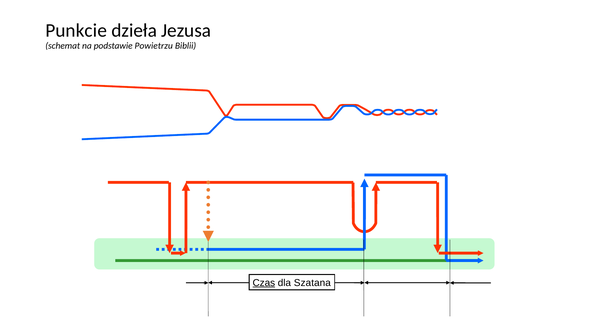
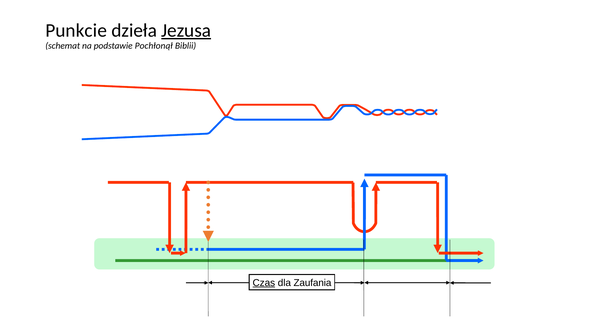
Jezusa underline: none -> present (186, 30)
Powietrzu: Powietrzu -> Pochłonął (154, 46)
Szatana: Szatana -> Zaufania (312, 283)
